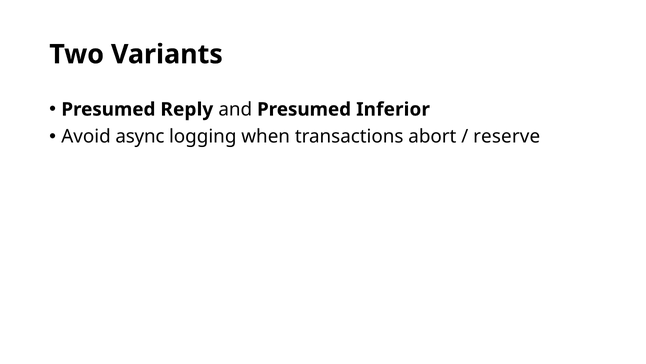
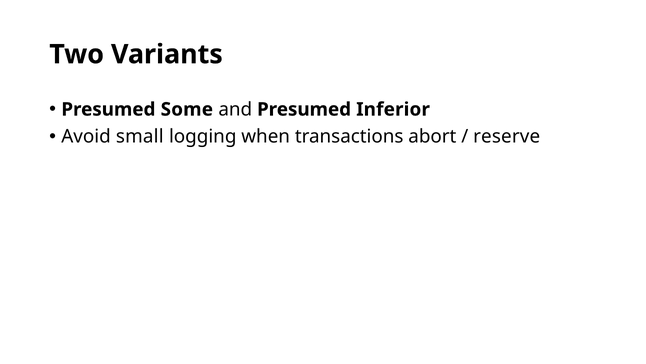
Reply: Reply -> Some (187, 109)
async: async -> small (140, 136)
